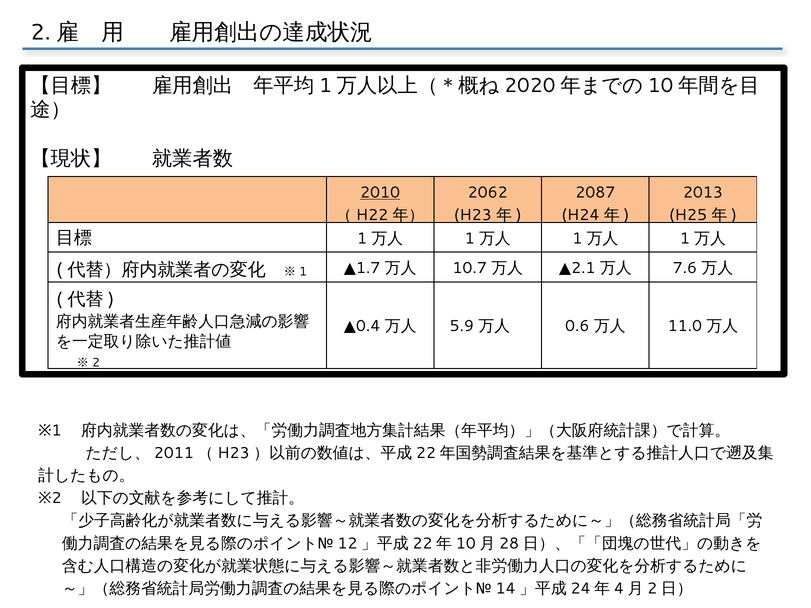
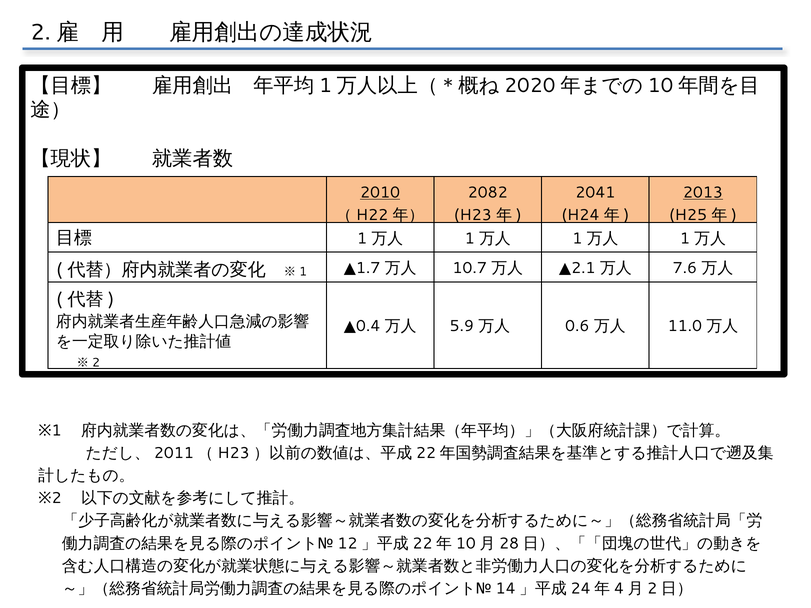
2062: 2062 -> 2082 (488, 193)
2087: 2087 -> 2041 (595, 193)
2013 underline: none -> present (703, 193)
